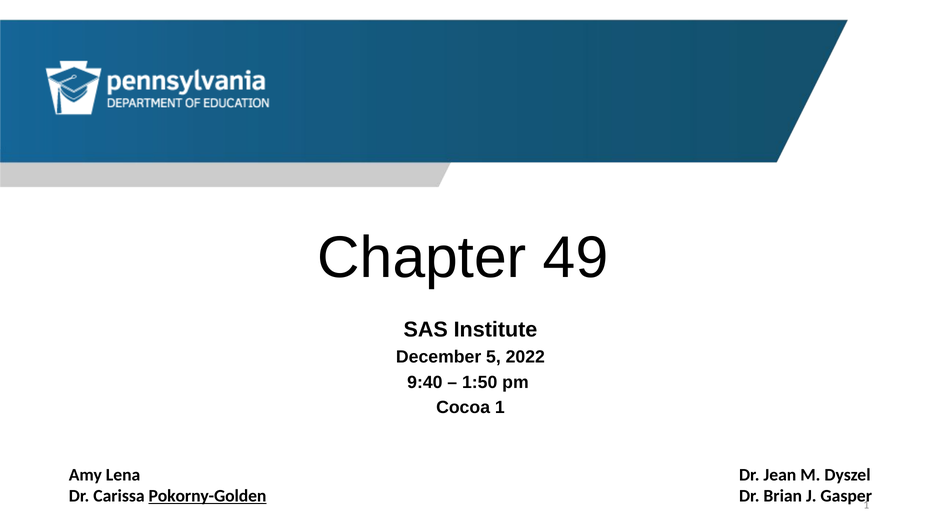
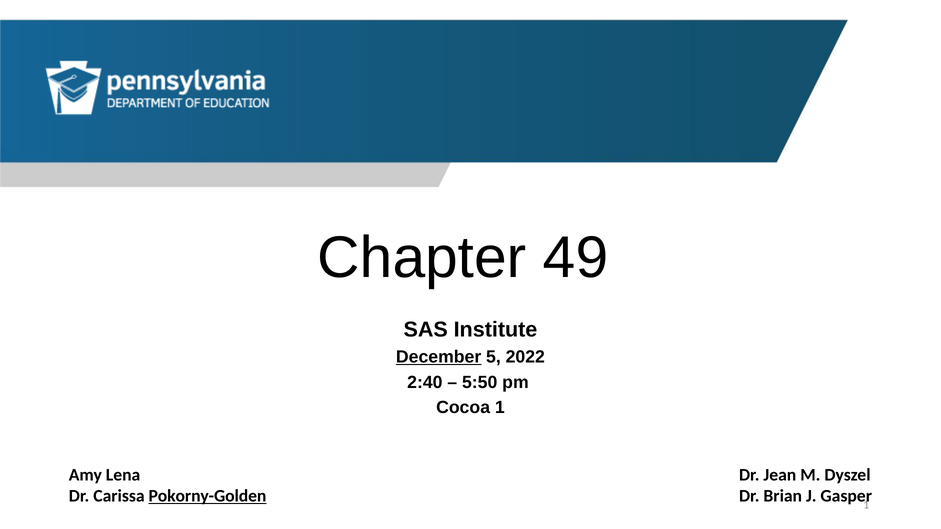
December underline: none -> present (439, 357)
9:40: 9:40 -> 2:40 (425, 382)
1:50: 1:50 -> 5:50 (480, 382)
